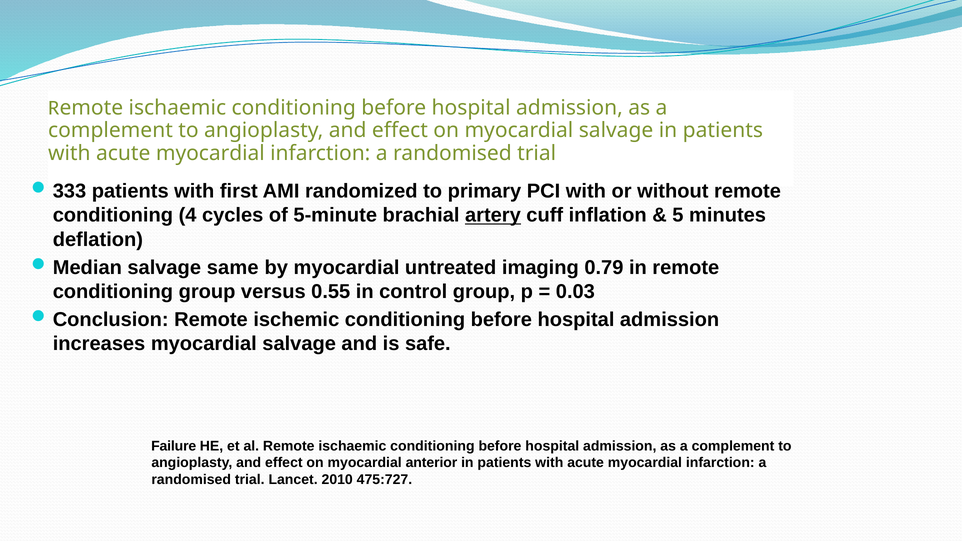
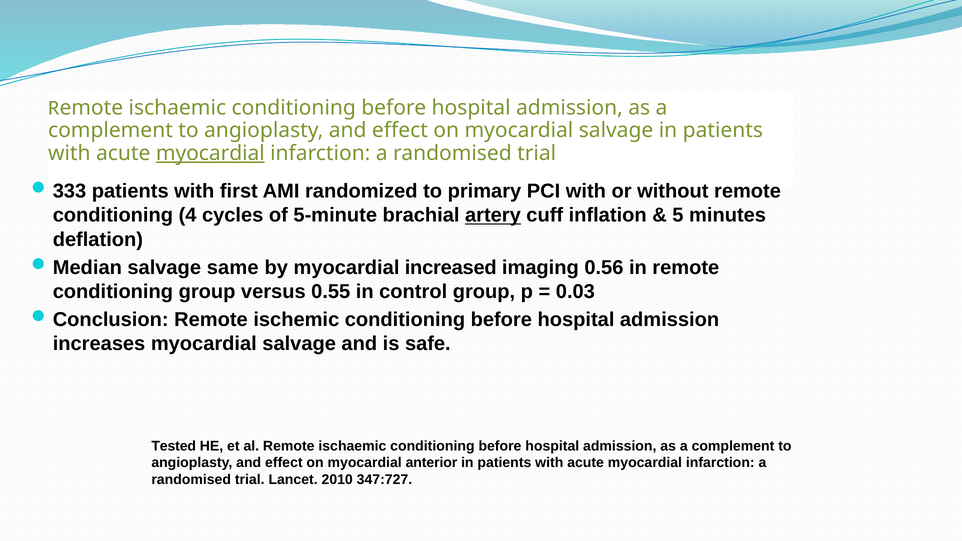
myocardial underline: none -> present (210, 153)
untreated: untreated -> increased (451, 268)
0.79: 0.79 -> 0.56 (604, 268)
Failure: Failure -> Tested (174, 446)
475:727: 475:727 -> 347:727 (384, 480)
